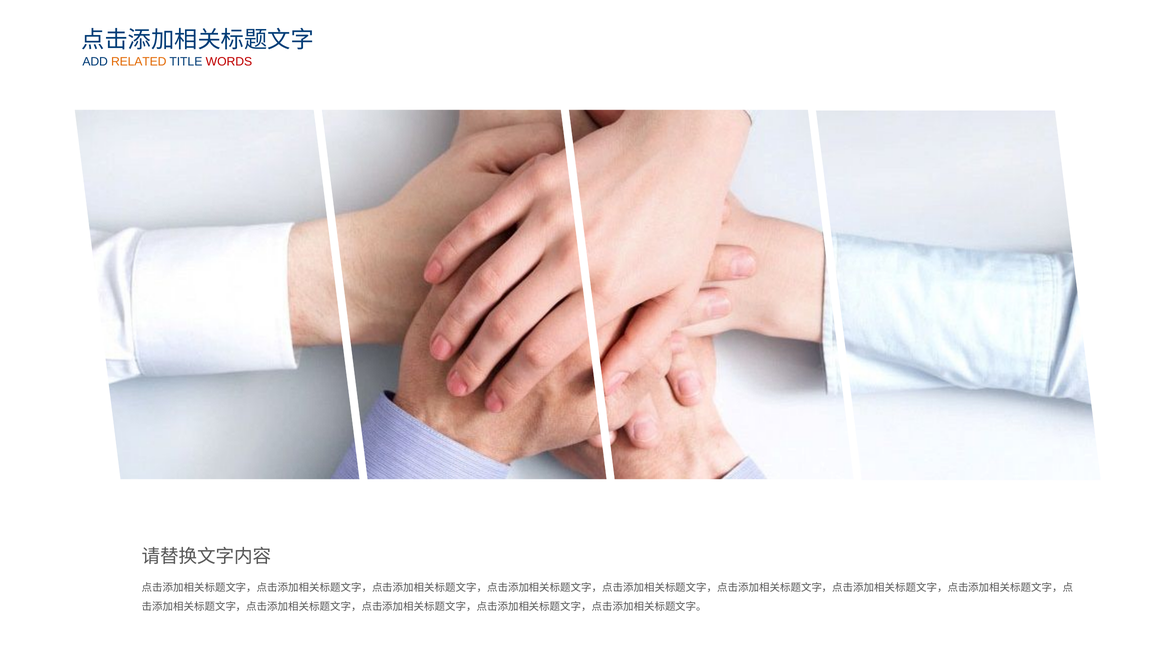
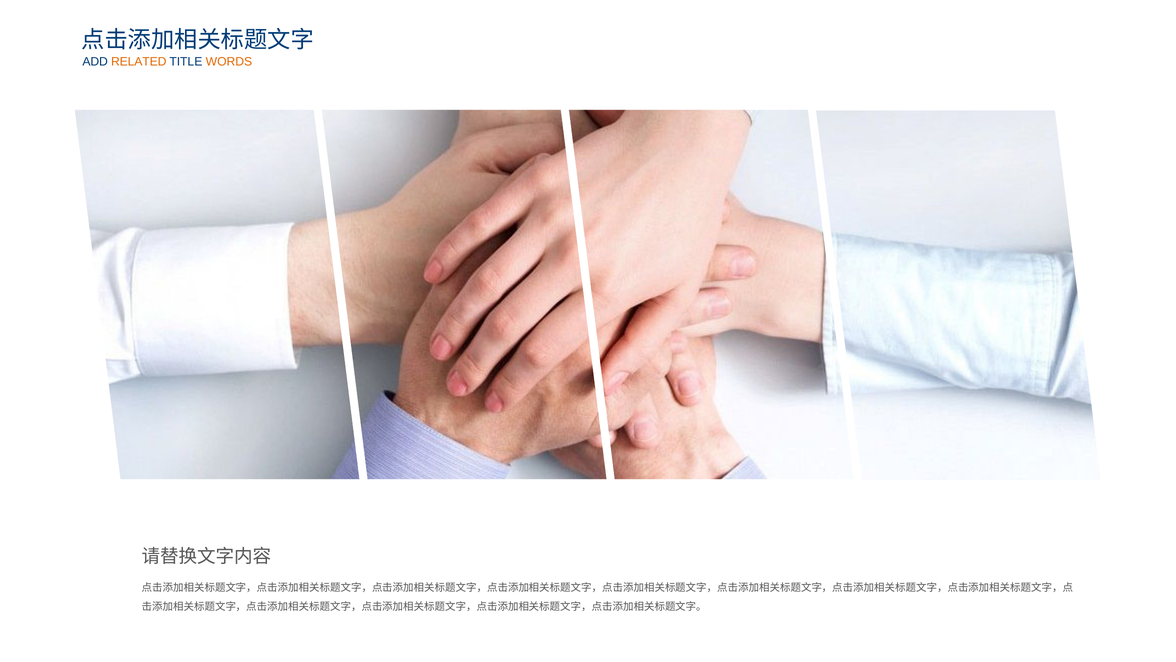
WORDS colour: red -> orange (229, 62)
